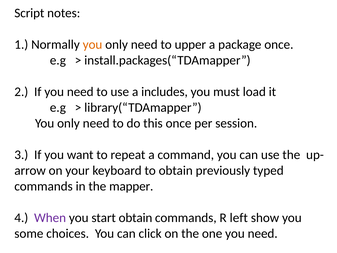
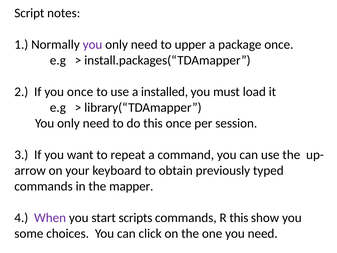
you colour: orange -> purple (92, 44)
If you need: need -> once (80, 92)
includes: includes -> installed (165, 92)
start obtain: obtain -> scripts (136, 218)
R left: left -> this (239, 218)
